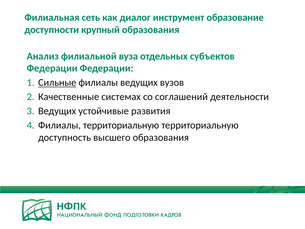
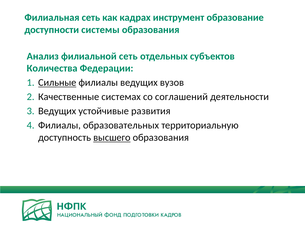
диалог: диалог -> кадрах (135, 17)
крупный: крупный -> системы (100, 30)
филиальной вуза: вуза -> сеть (128, 56)
Федерации: Федерации -> Количества (52, 68)
Филиалы территориальную: территориальную -> образовательных (121, 125)
высшего underline: none -> present (112, 137)
